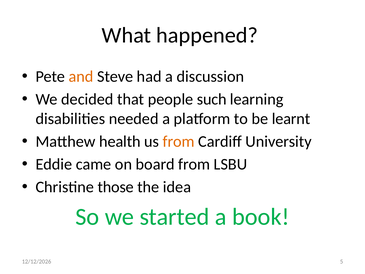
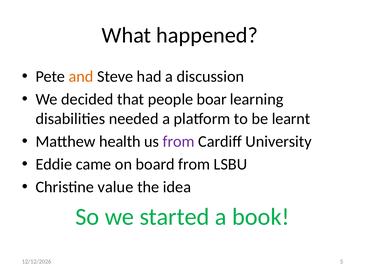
such: such -> boar (212, 99)
from colour: orange -> purple (179, 141)
those: those -> value (116, 187)
